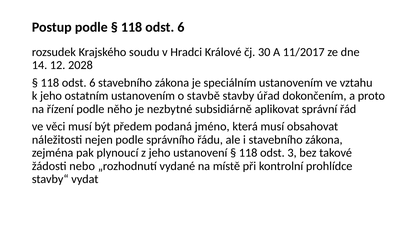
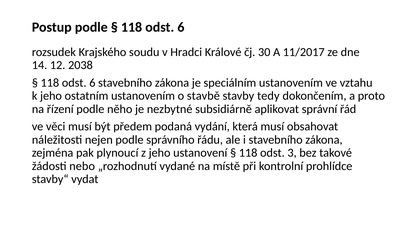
2028: 2028 -> 2038 (80, 65)
úřad: úřad -> tedy (268, 96)
jméno: jméno -> vydání (212, 127)
